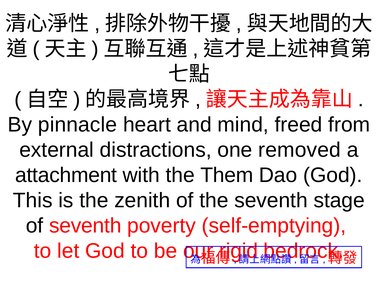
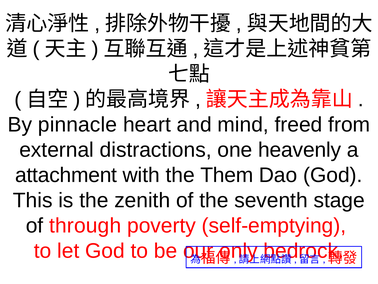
removed: removed -> heavenly (300, 150)
of seventh: seventh -> through (85, 225)
rigid: rigid -> only (238, 251)
